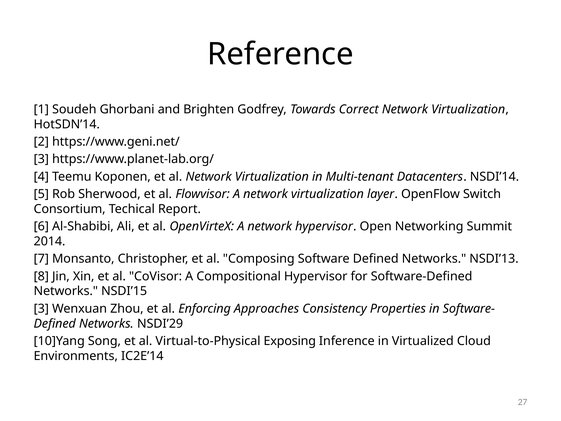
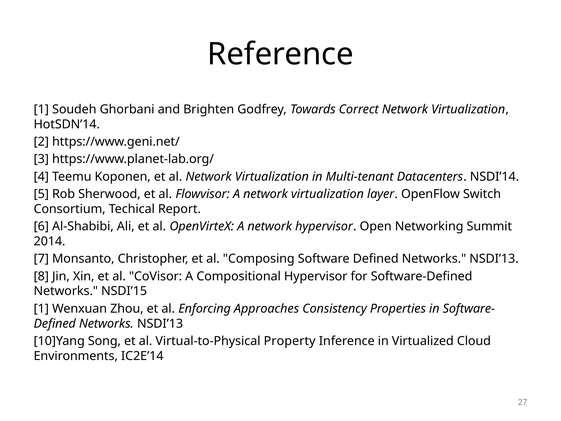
3: 3 -> 1 (41, 308)
NSDI’29: NSDI’29 -> NSDI’13 (160, 323)
Exposing: Exposing -> Property (290, 341)
